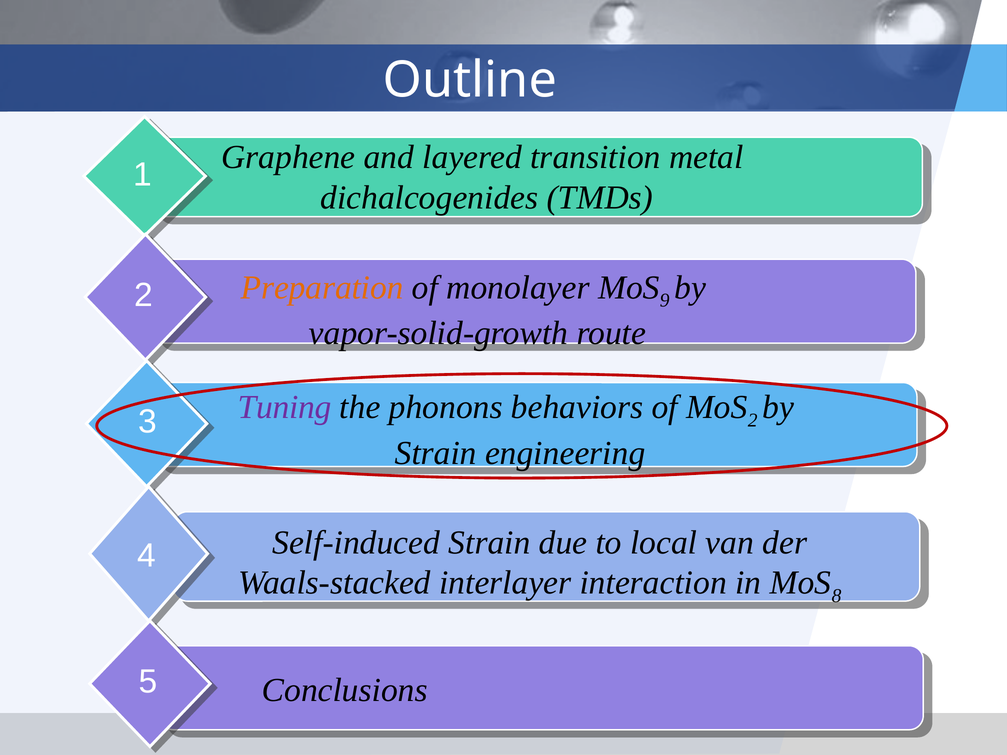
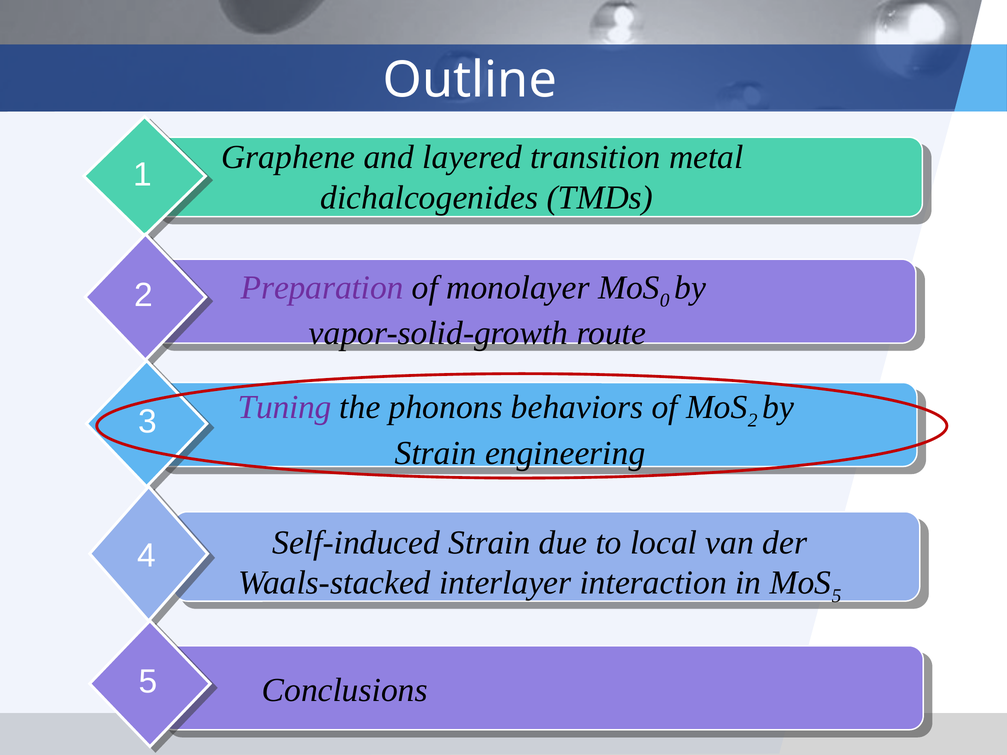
Preparation colour: orange -> purple (322, 288)
9: 9 -> 0 (665, 301)
8: 8 -> 5 (837, 596)
